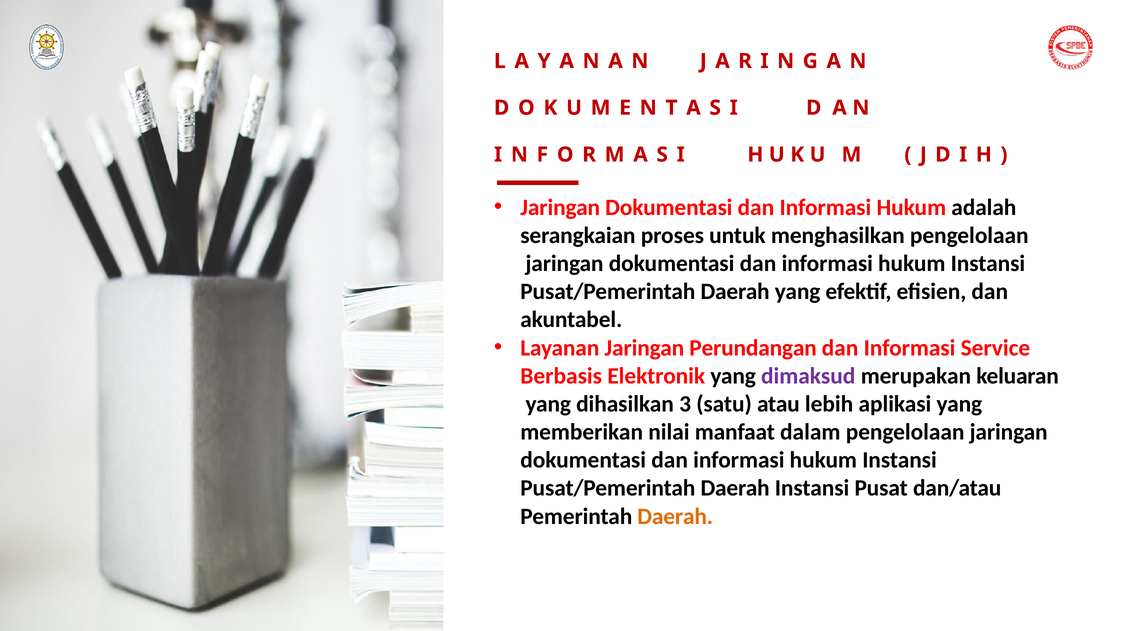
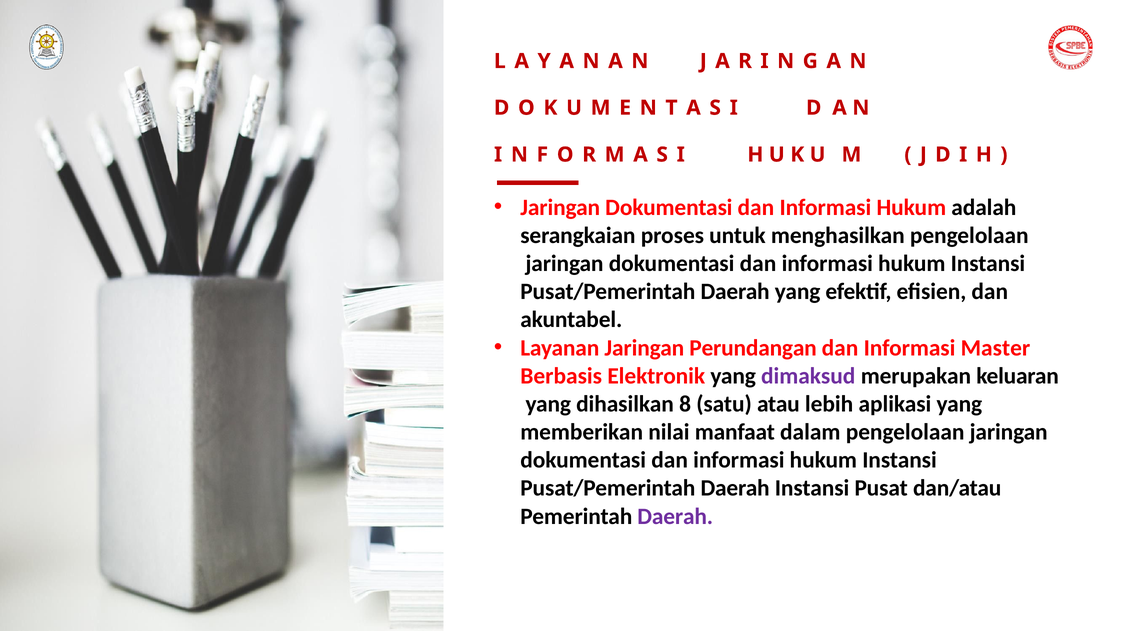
Service: Service -> Master (995, 348)
3: 3 -> 8 (685, 404)
Daerah colour: orange -> purple (675, 517)
